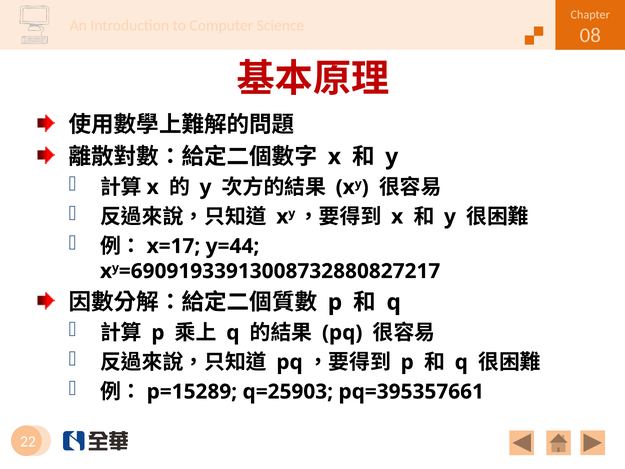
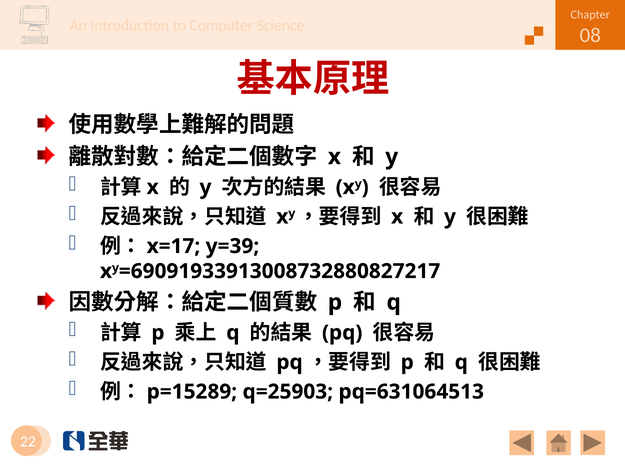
y=44: y=44 -> y=39 (232, 246)
pq=395357661: pq=395357661 -> pq=631064513 (411, 391)
